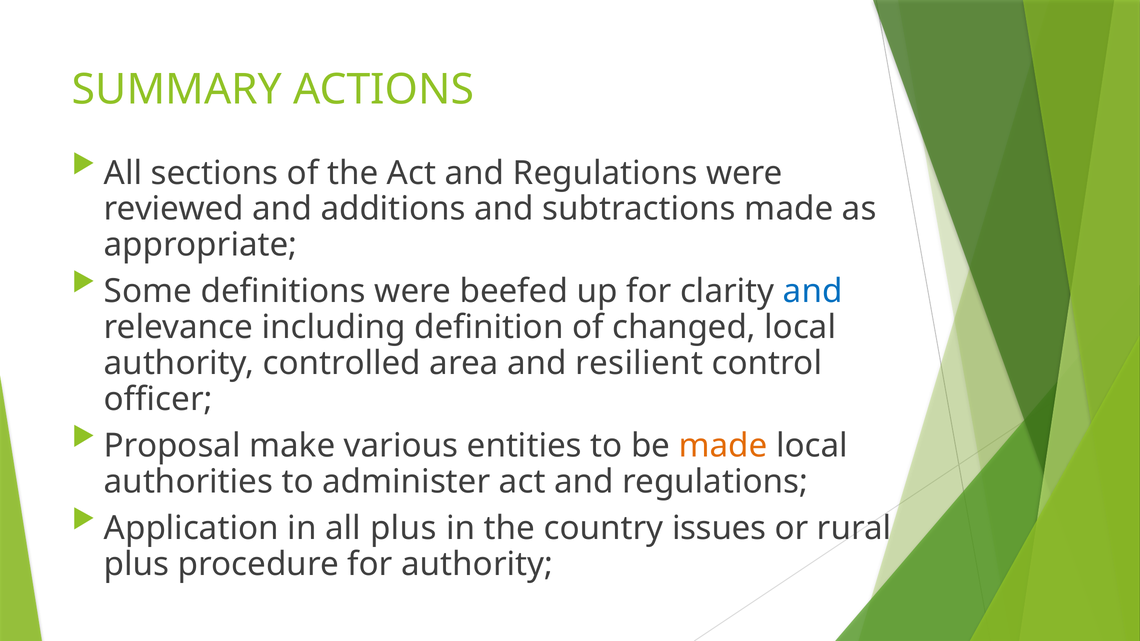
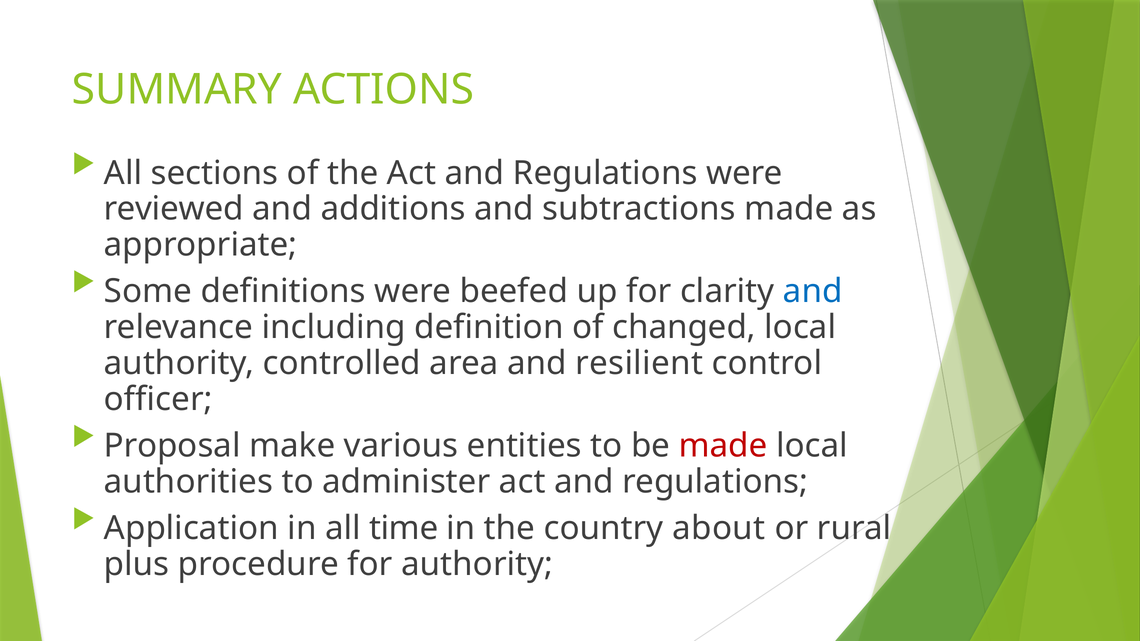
made colour: orange -> red (723, 446)
all plus: plus -> time (404, 528)
issues: issues -> about (719, 528)
